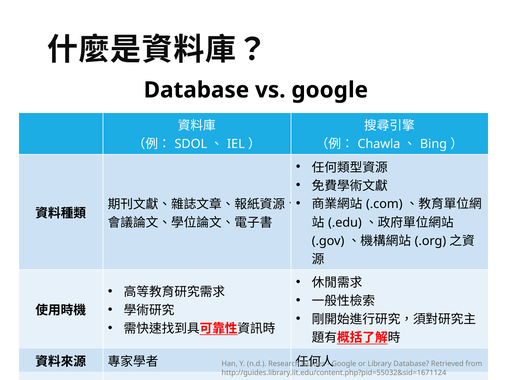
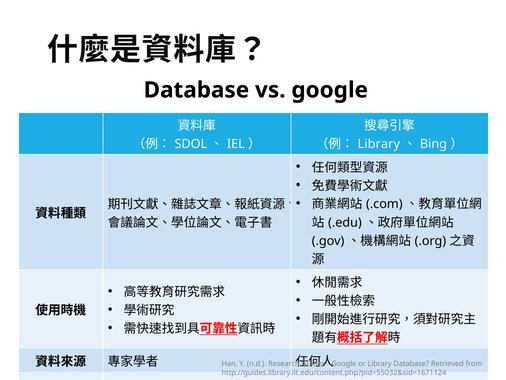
Chawla: Chawla -> Library (379, 144)
